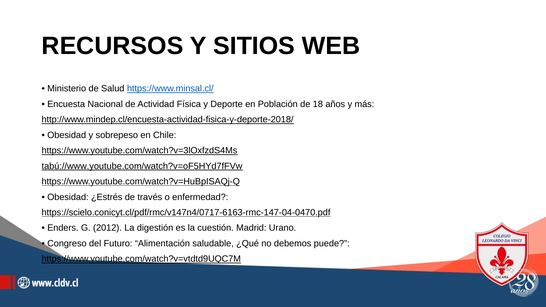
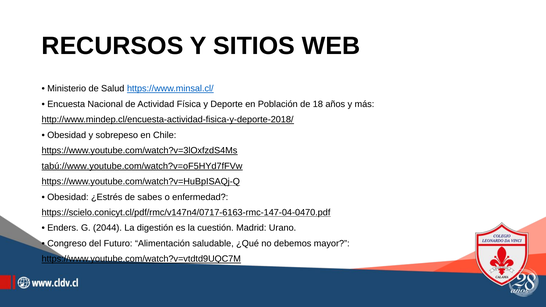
través: través -> sabes (150, 197)
2012: 2012 -> 2044 (107, 228)
puede: puede -> mayor (332, 244)
